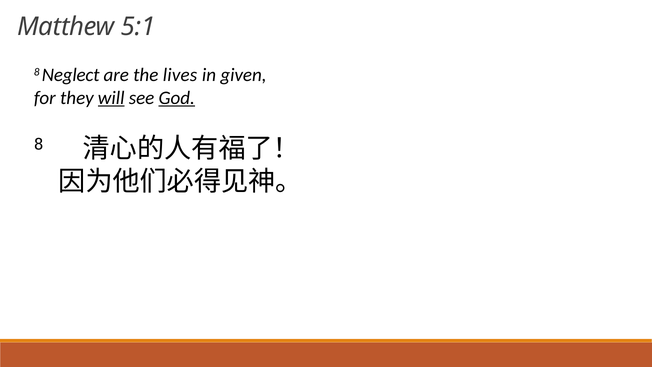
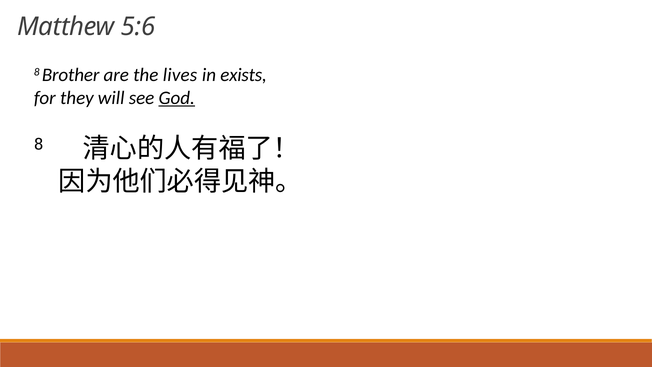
5:1: 5:1 -> 5:6 (138, 27)
Neglect: Neglect -> Brother (71, 75)
given: given -> exists (244, 75)
will underline: present -> none (111, 98)
